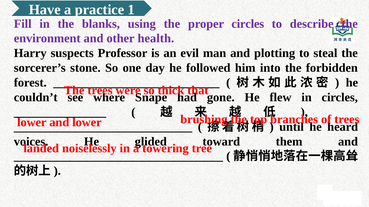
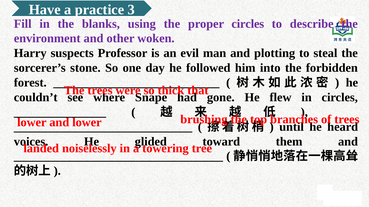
1: 1 -> 3 (131, 10)
health: health -> woken (156, 39)
